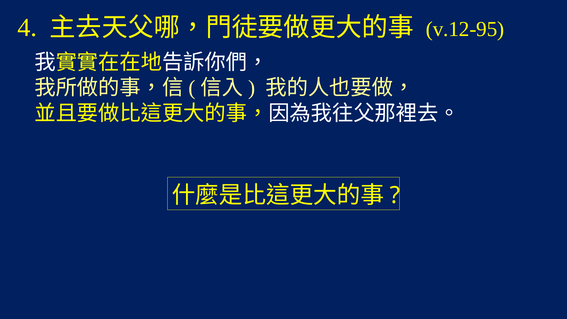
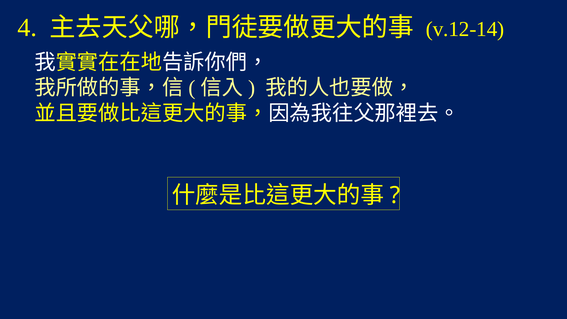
v.12-95: v.12-95 -> v.12-14 (465, 29)
